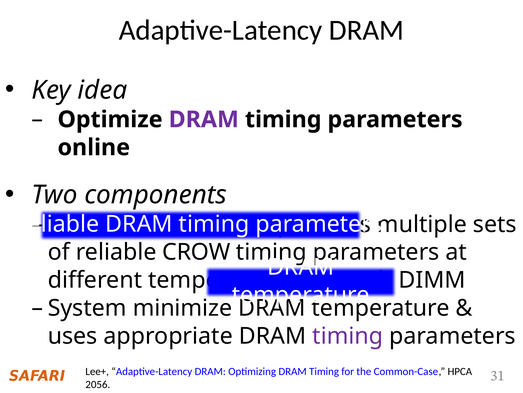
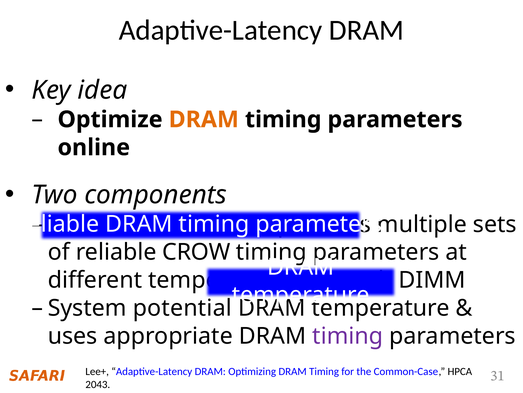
DRAM colour: purple -> orange (204, 119)
minimize: minimize -> potential (182, 308)
2056: 2056 -> 2043 (98, 384)
